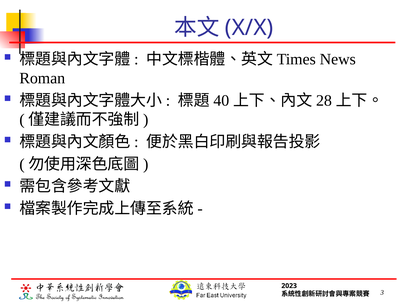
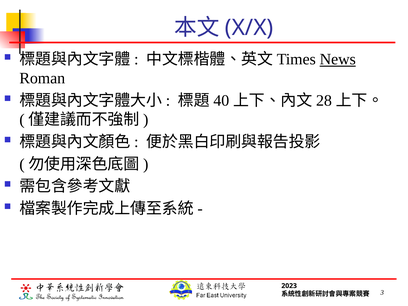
News underline: none -> present (338, 59)
